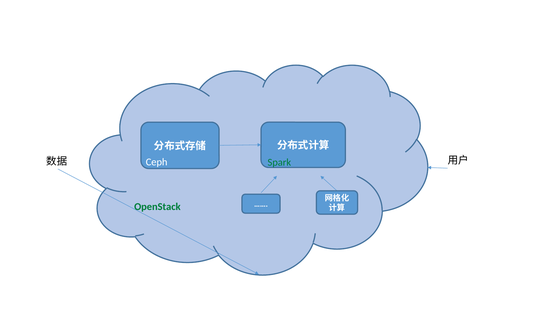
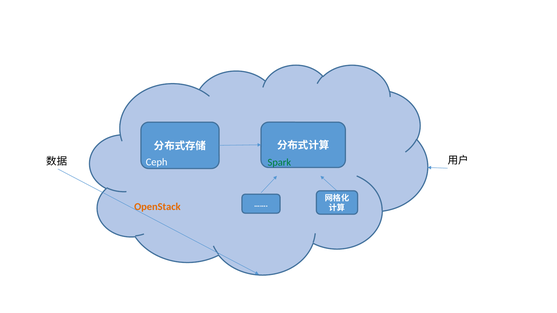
OpenStack colour: green -> orange (157, 207)
